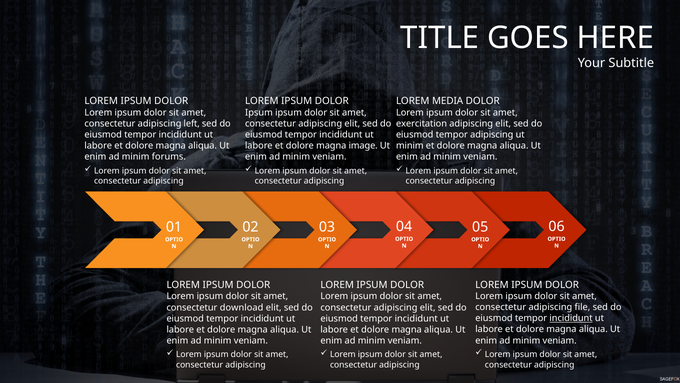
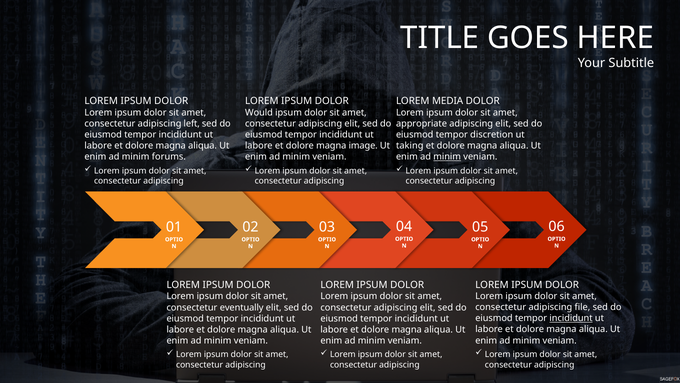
Ipsum: Ipsum -> Would (259, 112)
exercitation: exercitation -> appropriate (421, 123)
tempor adipiscing: adipiscing -> discretion (492, 135)
minim: minim -> taking (410, 146)
minim underline: none -> present (447, 157)
download: download -> eventually (242, 307)
